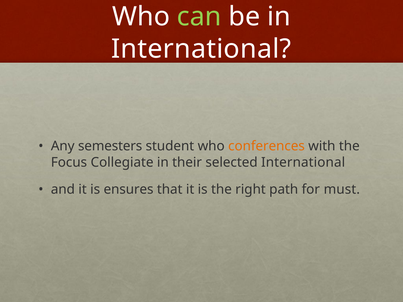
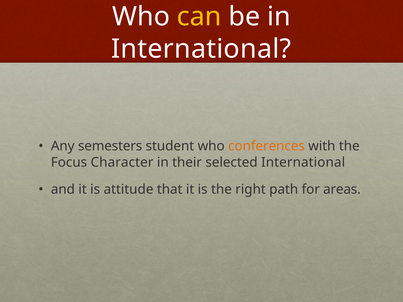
can colour: light green -> yellow (199, 17)
Collegiate: Collegiate -> Character (122, 162)
ensures: ensures -> attitude (129, 190)
must: must -> areas (342, 190)
